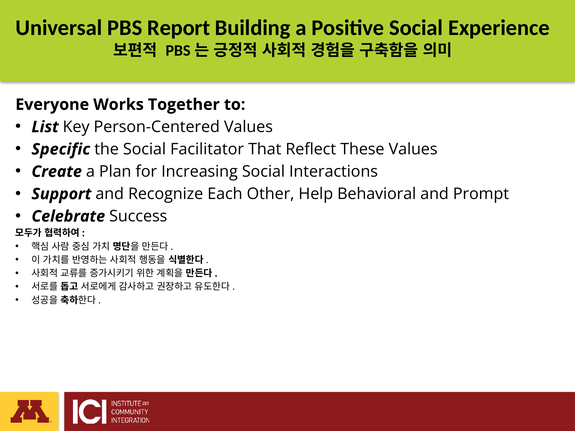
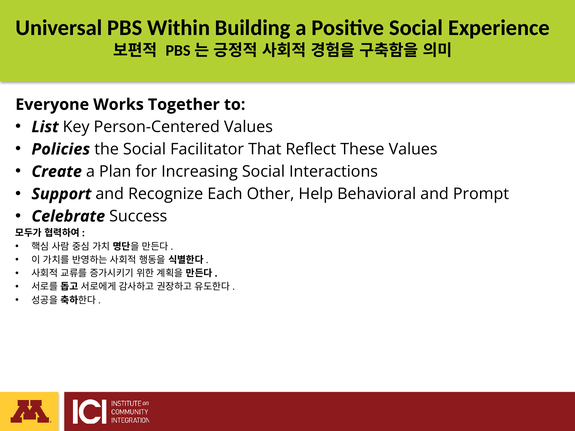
Report: Report -> Within (179, 28)
Specific: Specific -> Policies (61, 149)
